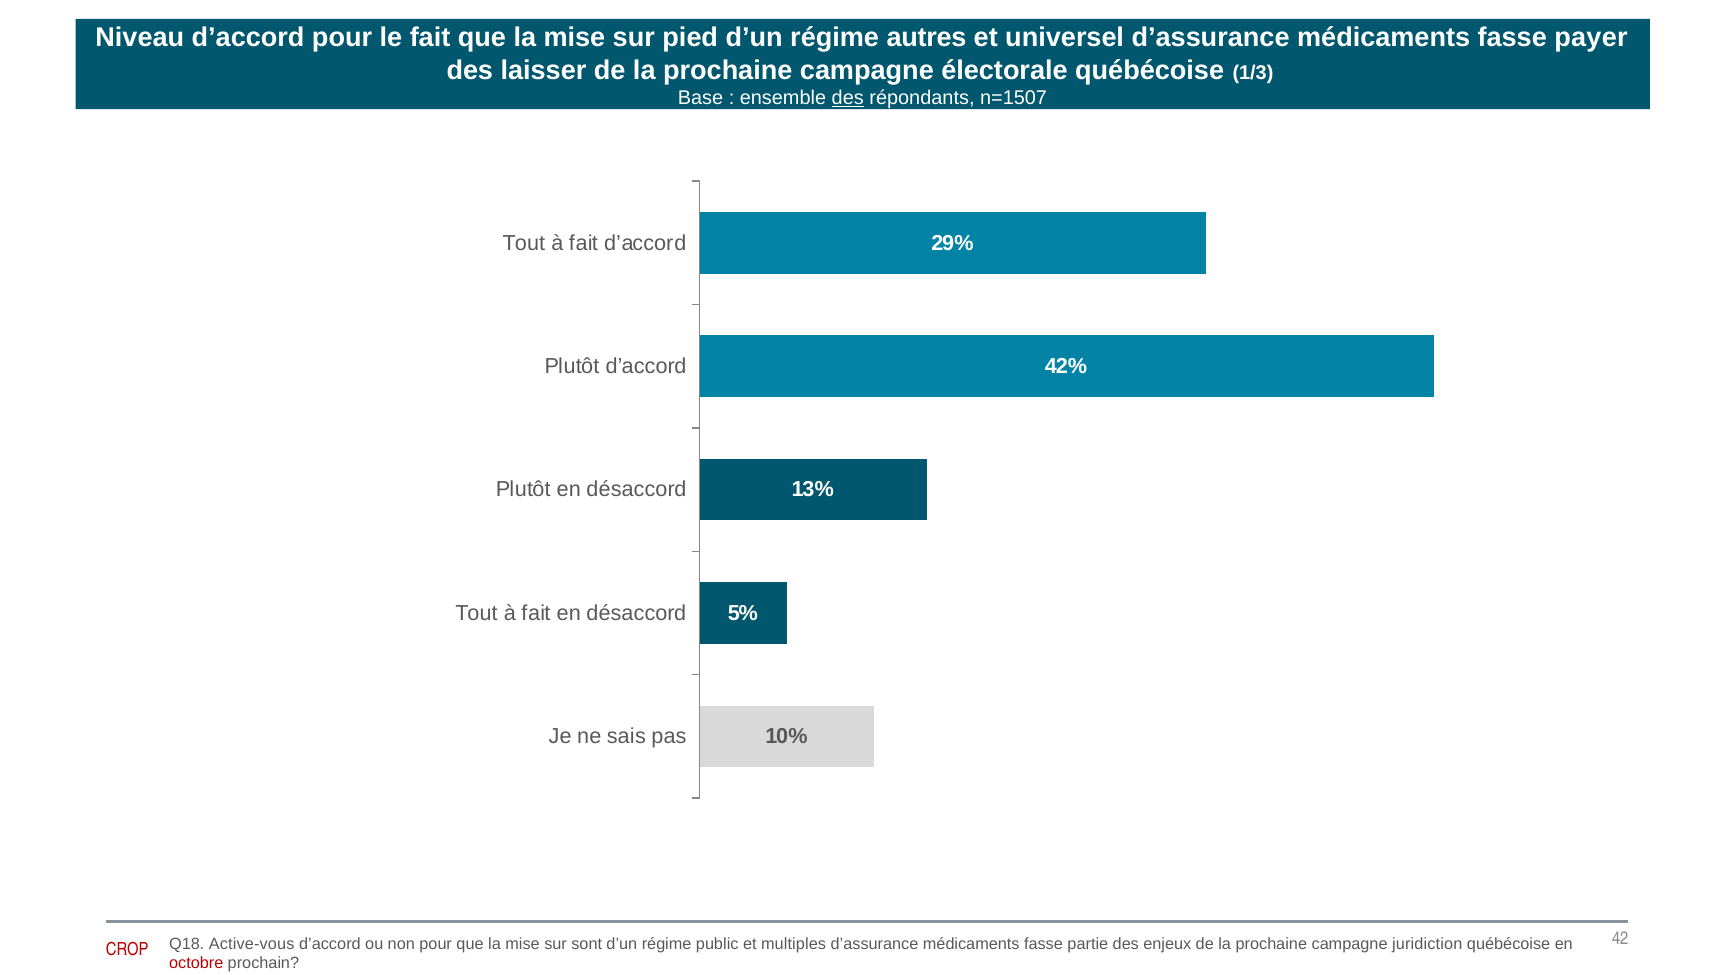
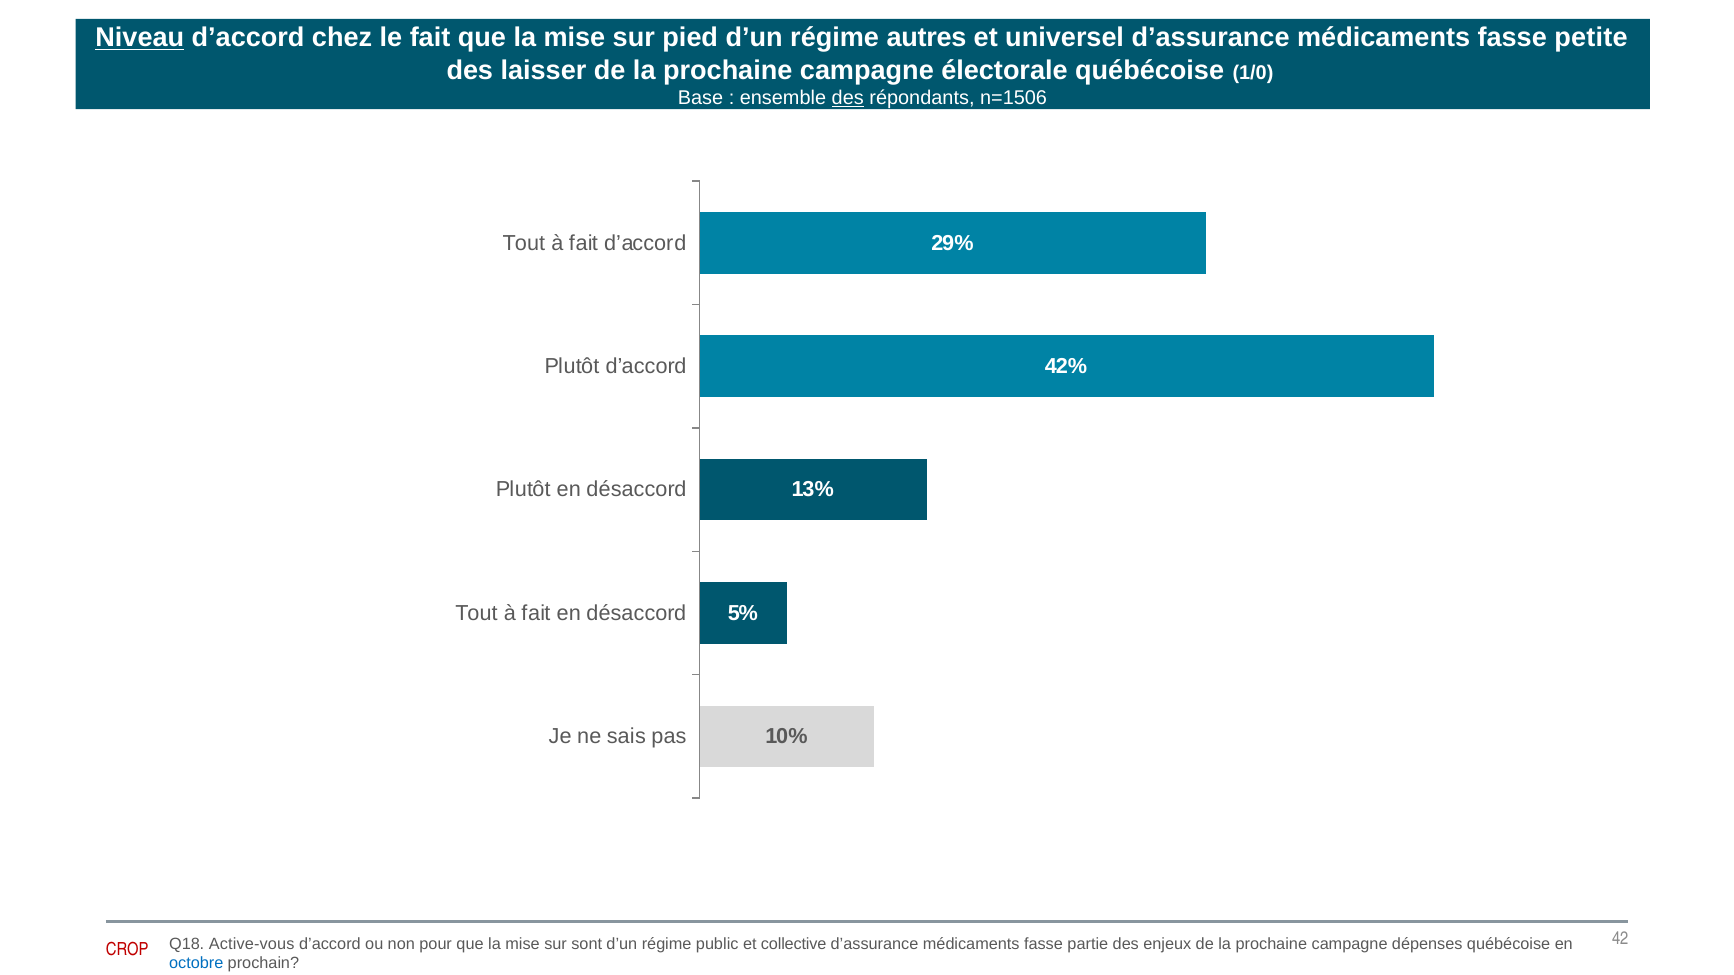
Niveau underline: none -> present (140, 38)
d’accord pour: pour -> chez (342, 38)
payer: payer -> petite (1591, 38)
1/3: 1/3 -> 1/0 (1253, 73)
n=1507: n=1507 -> n=1506 (1014, 98)
multiples: multiples -> collective (794, 944)
juridiction: juridiction -> dépenses (1427, 944)
octobre colour: red -> blue (196, 964)
